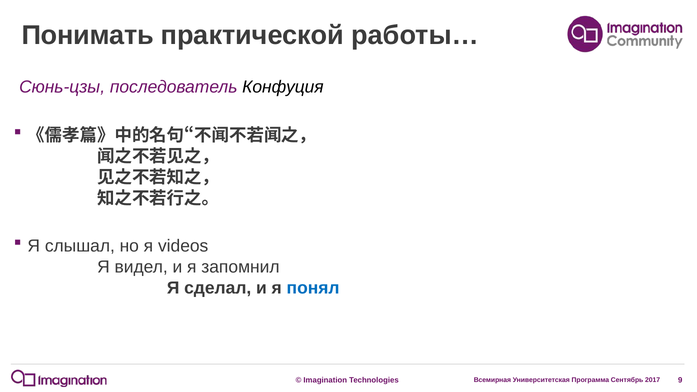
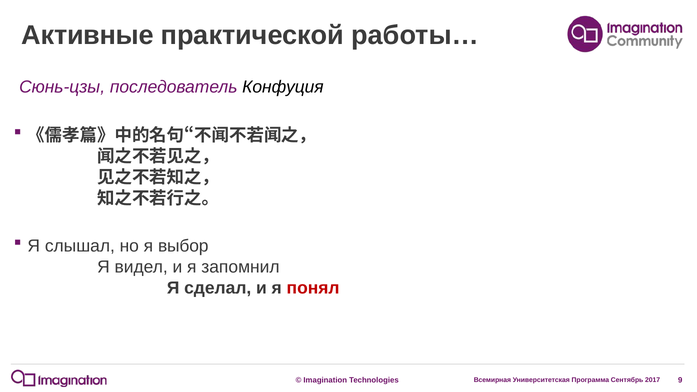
Понимать: Понимать -> Активные (88, 35)
videos: videos -> выбор (183, 246)
понял colour: blue -> red (313, 288)
